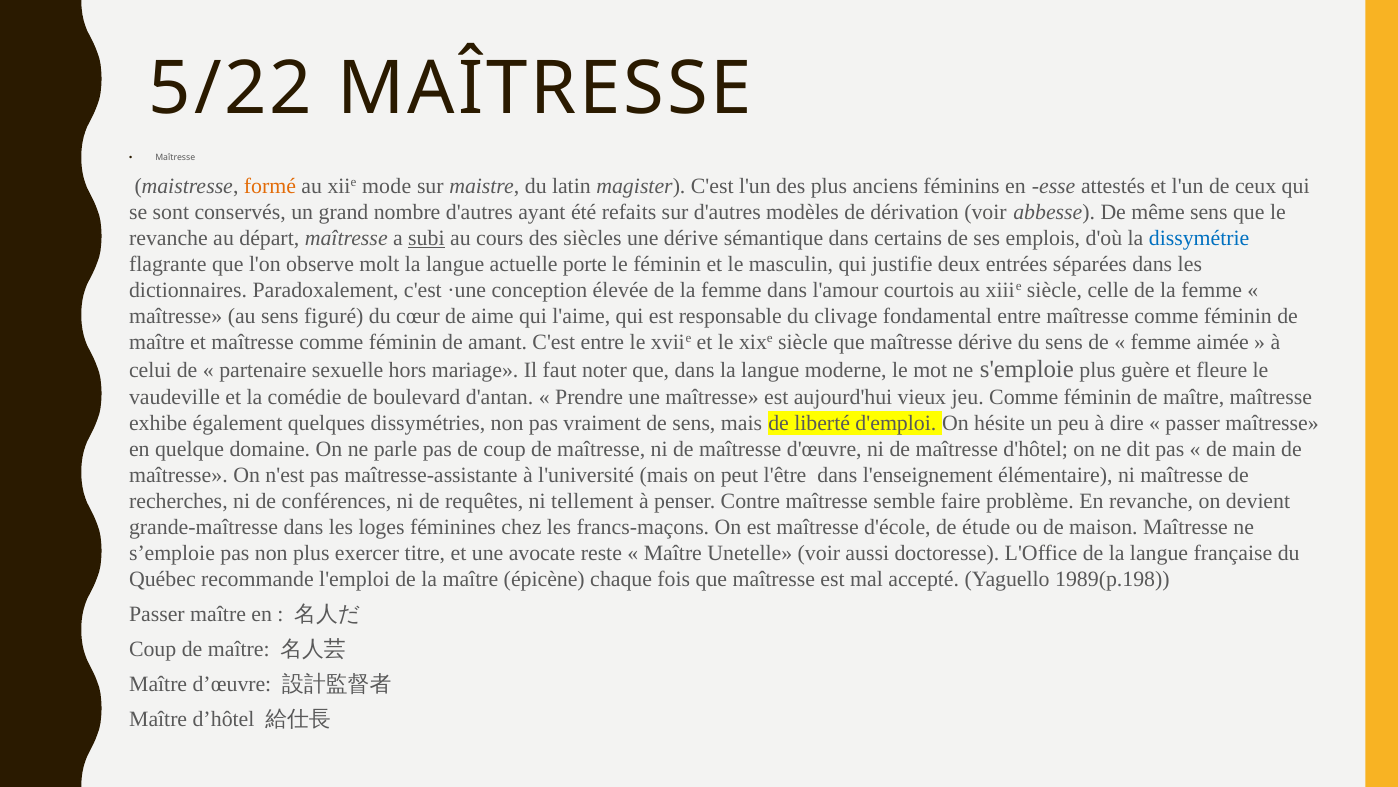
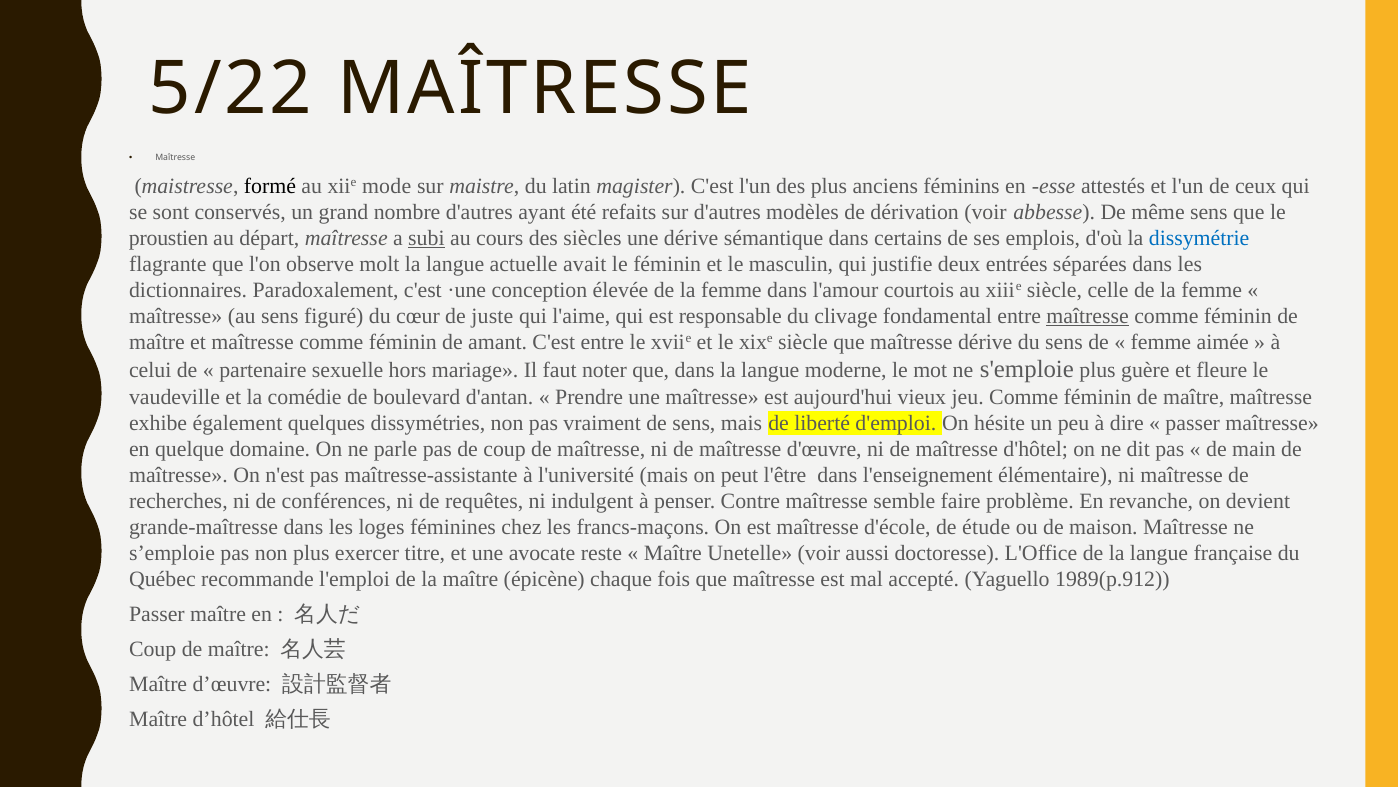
formé colour: orange -> black (270, 186)
revanche: revanche -> proustien (169, 238)
porte: porte -> avait (585, 264)
aime: aime -> juste (492, 316)
maîtresse underline: none -> present (1088, 316)
tellement: tellement -> indulgent (592, 501)
1989(p.198: 1989(p.198 -> 1989(p.912 (1112, 578)
